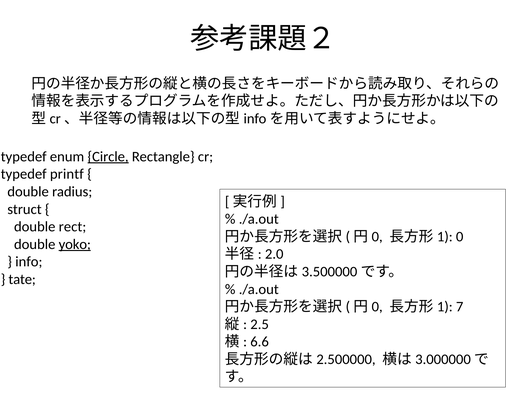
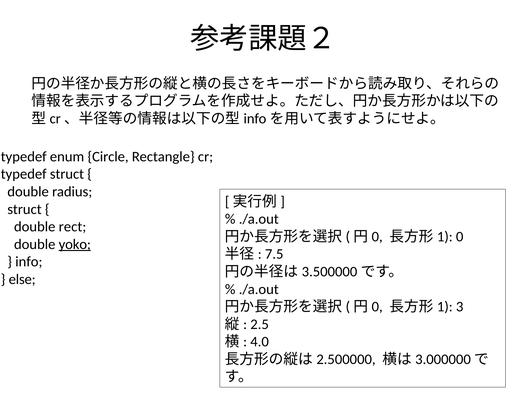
Circle underline: present -> none (108, 157)
typedef printf: printf -> struct (67, 174)
2.0: 2.0 -> 7.5 (274, 254)
tate: tate -> else (22, 280)
7: 7 -> 3 (460, 307)
6.6: 6.6 -> 4.0 (260, 342)
